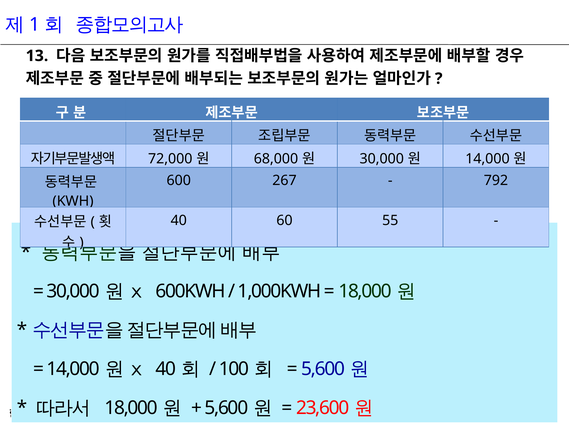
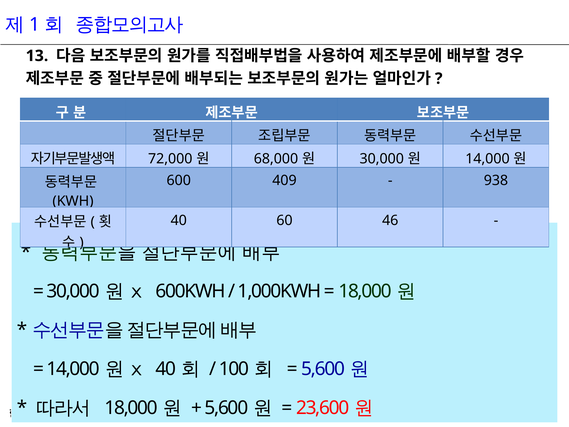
267: 267 -> 409 (284, 181)
792: 792 -> 938 (496, 181)
55: 55 -> 46 (390, 220)
